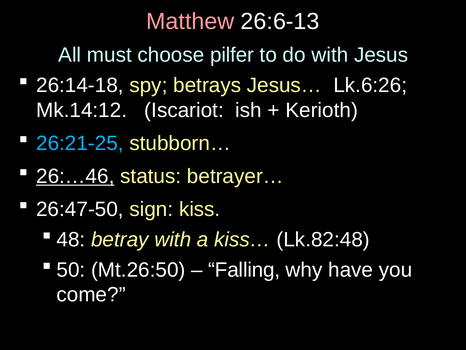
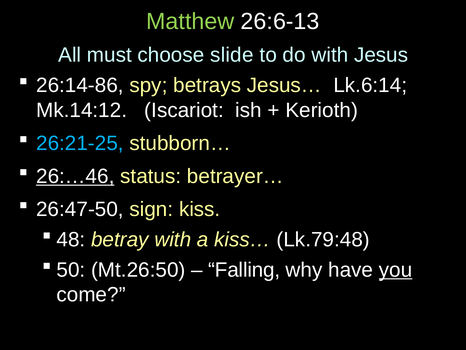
Matthew colour: pink -> light green (190, 21)
pilfer: pilfer -> slide (232, 55)
26:14-18: 26:14-18 -> 26:14-86 (80, 85)
Lk.6:26: Lk.6:26 -> Lk.6:14 (370, 85)
Lk.82:48: Lk.82:48 -> Lk.79:48 (323, 239)
you underline: none -> present (396, 270)
